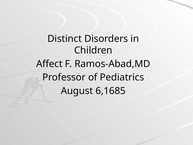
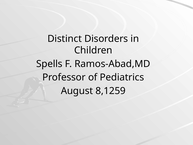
Affect: Affect -> Spells (49, 64)
6,1685: 6,1685 -> 8,1259 (111, 91)
